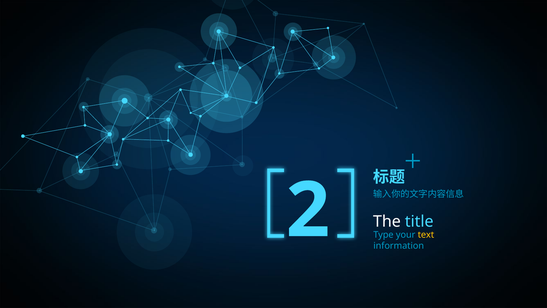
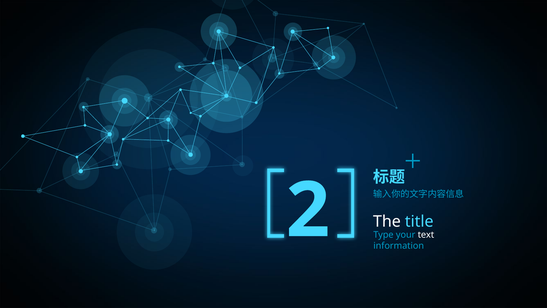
text colour: yellow -> white (426, 235)
